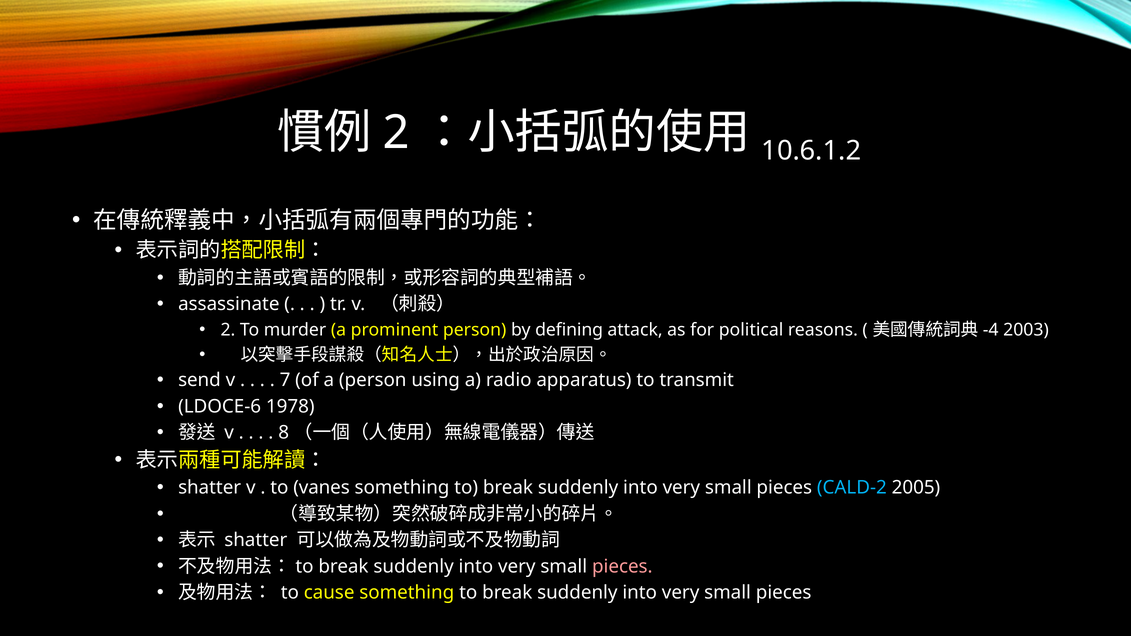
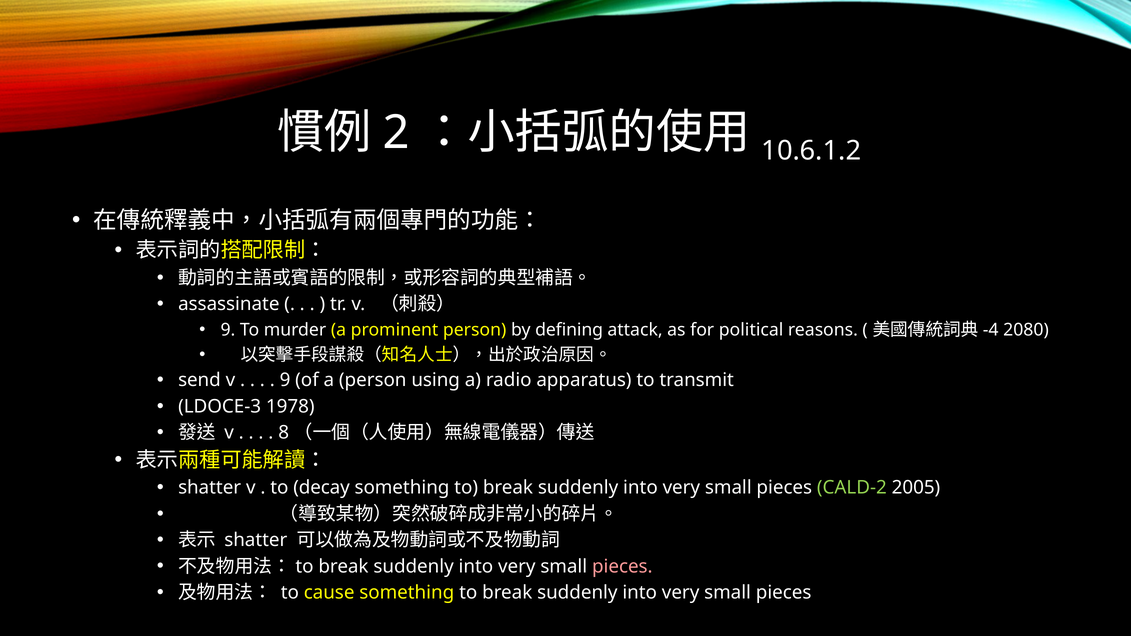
2: 2 -> 9 (228, 330)
2003: 2003 -> 2080 (1026, 330)
7: 7 -> 9 (285, 380)
LDOCE-6: LDOCE-6 -> LDOCE-3 (220, 407)
vanes: vanes -> decay (322, 488)
CALD-2 colour: light blue -> light green (852, 488)
